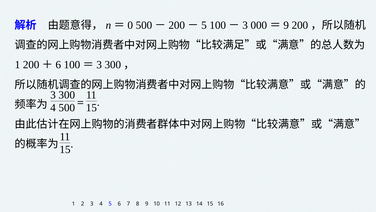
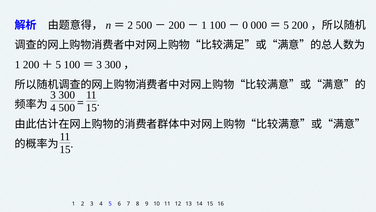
0: 0 -> 2 (130, 25)
5: 5 -> 1 (204, 25)
3: 3 -> 0 (245, 25)
9: 9 -> 5 (286, 25)
6: 6 -> 5 (58, 65)
